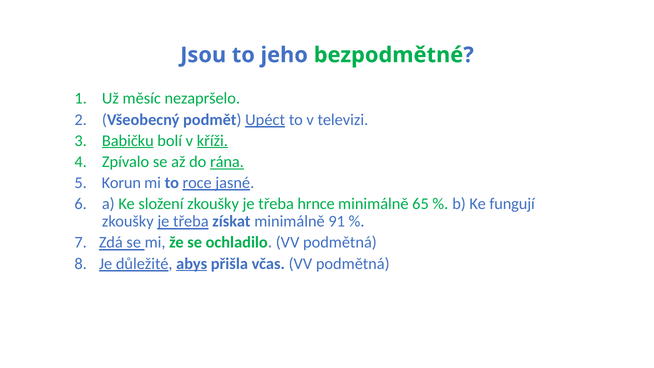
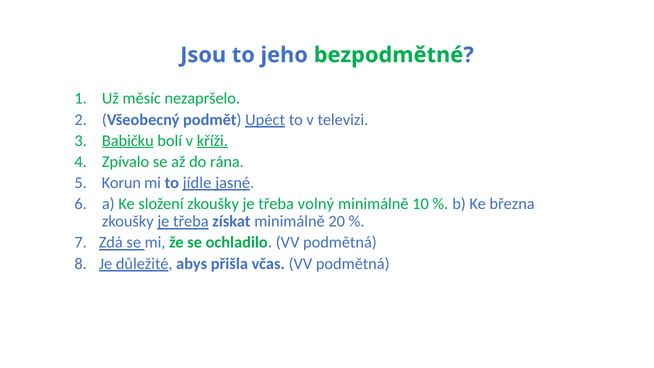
rána underline: present -> none (227, 162)
roce: roce -> jídle (197, 183)
hrnce: hrnce -> volný (316, 204)
65: 65 -> 10 (421, 204)
fungují: fungují -> března (512, 204)
91: 91 -> 20 (337, 221)
abys underline: present -> none (192, 264)
